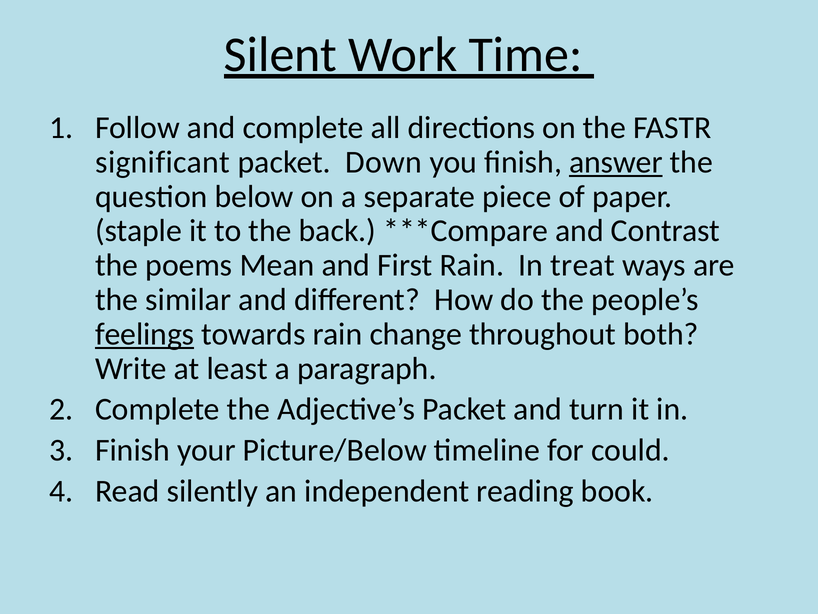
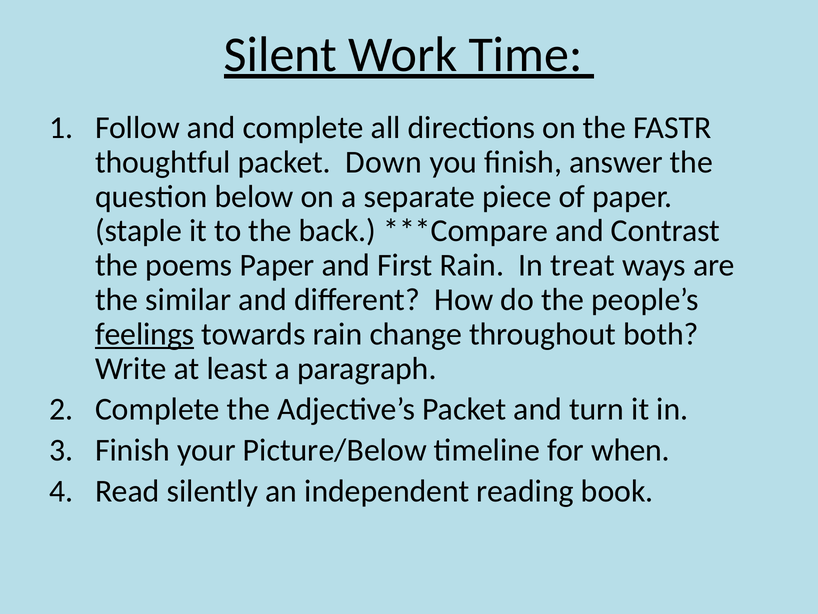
significant: significant -> thoughtful (163, 162)
answer underline: present -> none (616, 162)
poems Mean: Mean -> Paper (277, 265)
could: could -> when (631, 450)
